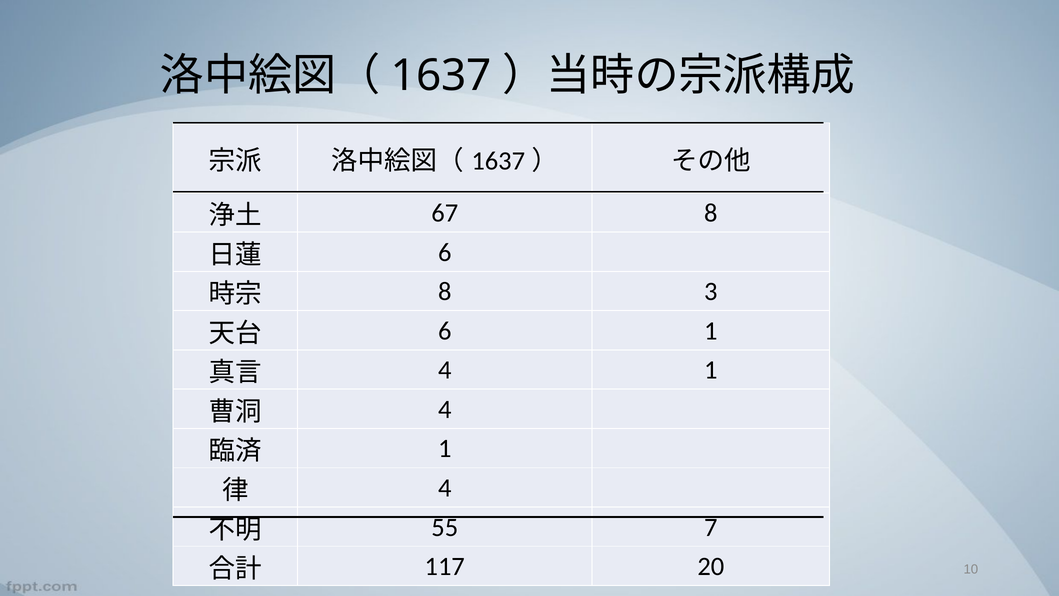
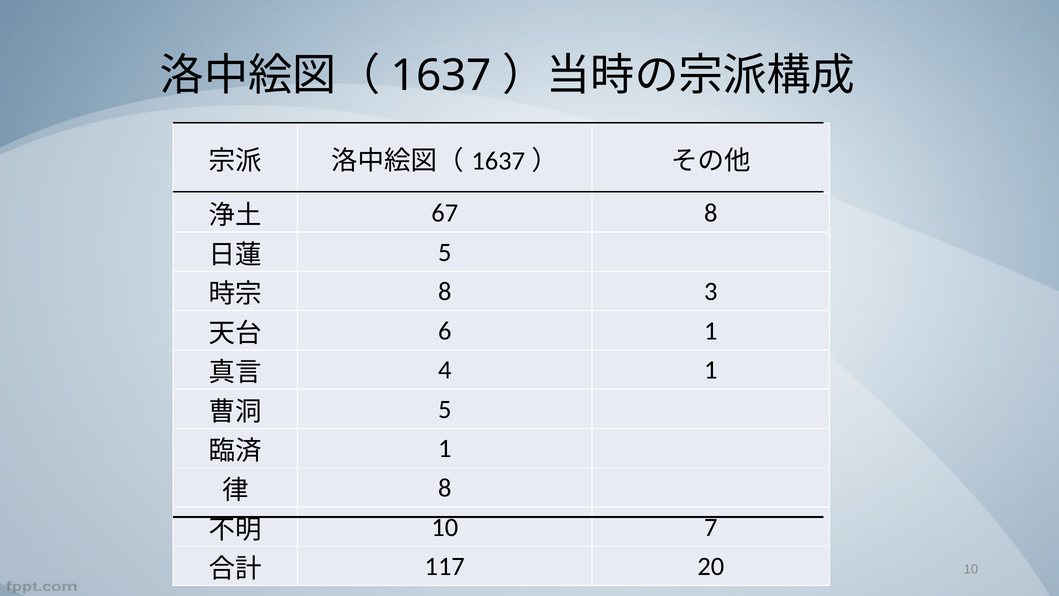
6: 6 -> 5 (445, 252)
4: 4 -> 5 (445, 409)
4: 4 -> 8 (445, 488)
55: 55 -> 10 (445, 527)
